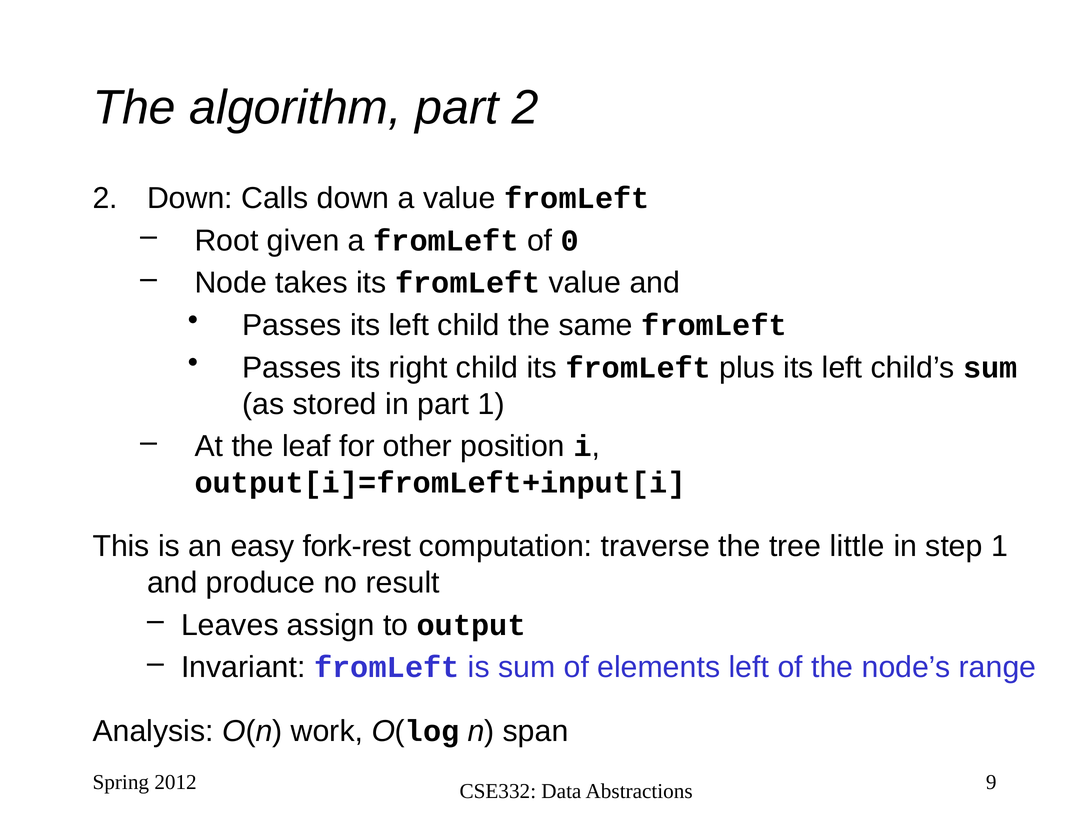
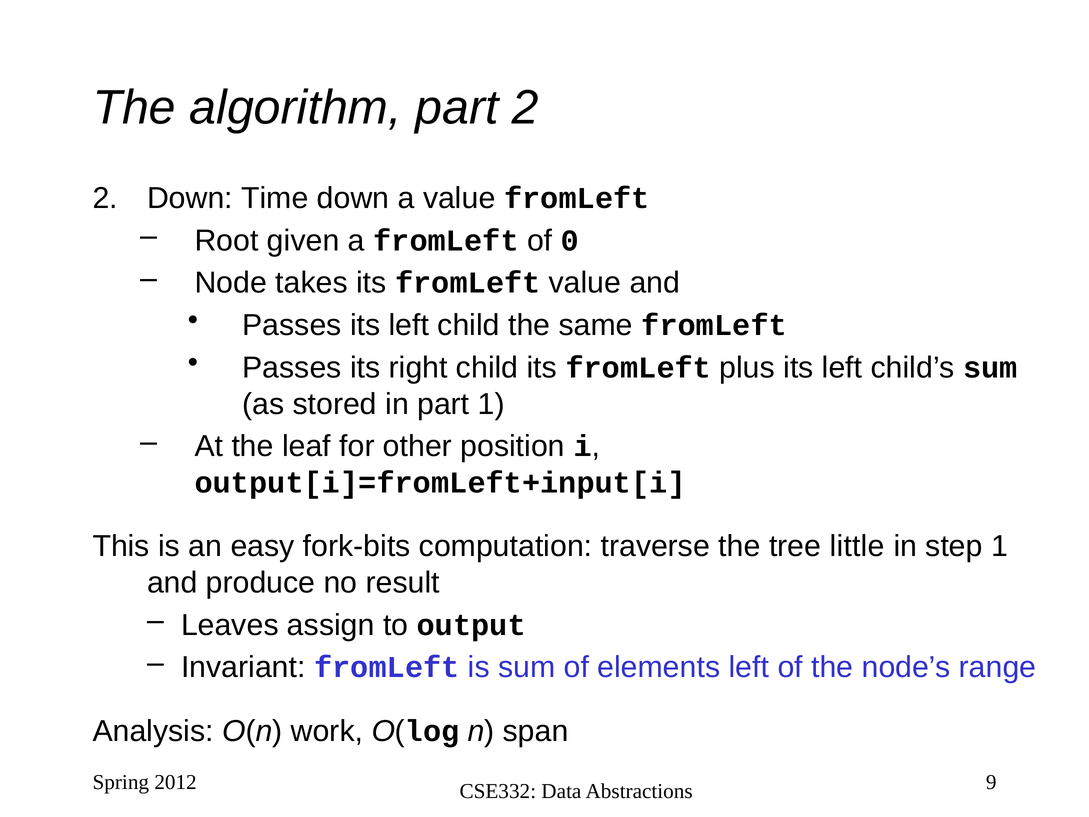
Calls: Calls -> Time (275, 198)
fork-rest: fork-rest -> fork-bits (357, 546)
